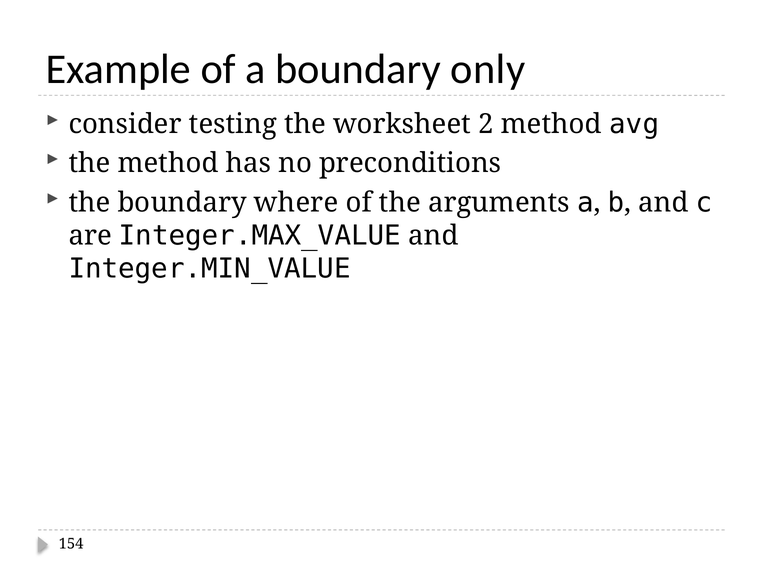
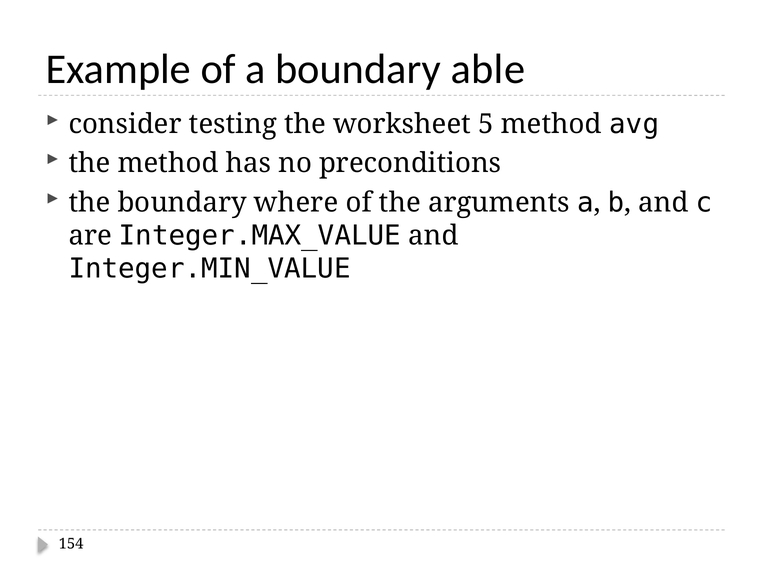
only: only -> able (488, 69)
2: 2 -> 5 (486, 124)
